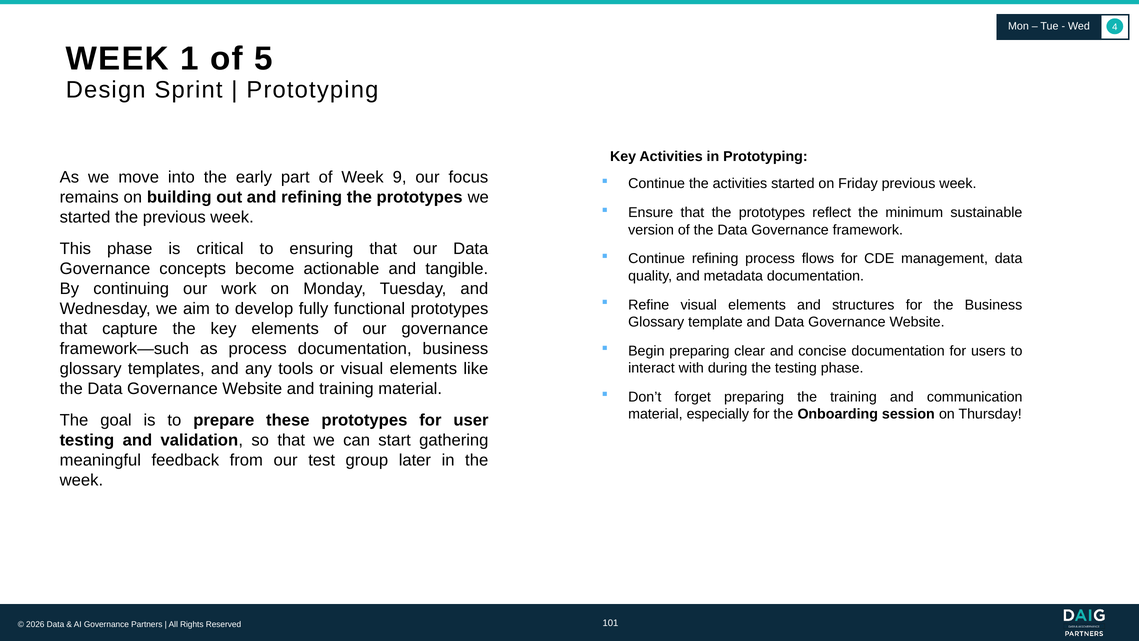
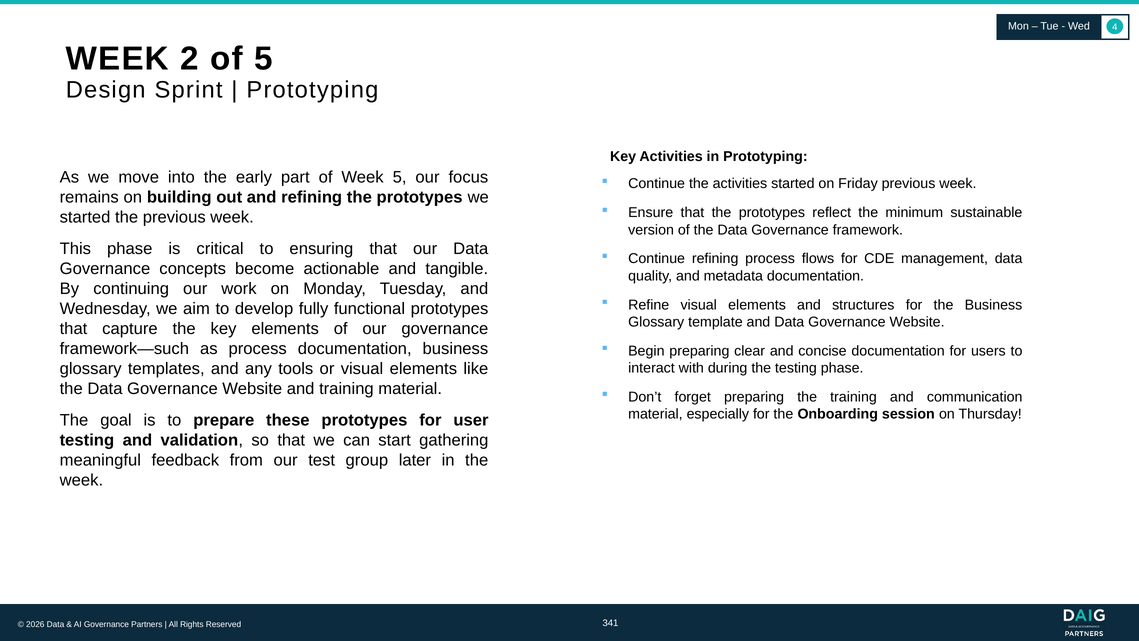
1: 1 -> 2 (189, 59)
Week 9: 9 -> 5 (400, 177)
101: 101 -> 341 (610, 623)
